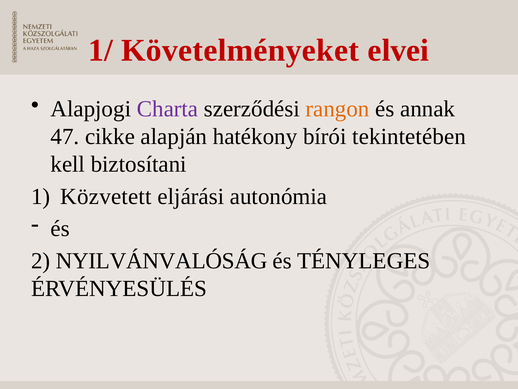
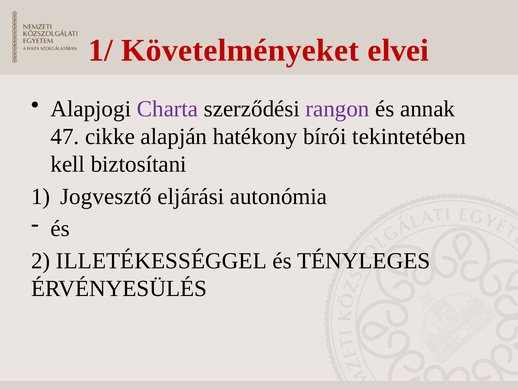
rangon colour: orange -> purple (338, 109)
Közvetett: Közvetett -> Jogvesztő (106, 196)
NYILVÁNVALÓSÁG: NYILVÁNVALÓSÁG -> ILLETÉKESSÉGGEL (161, 261)
